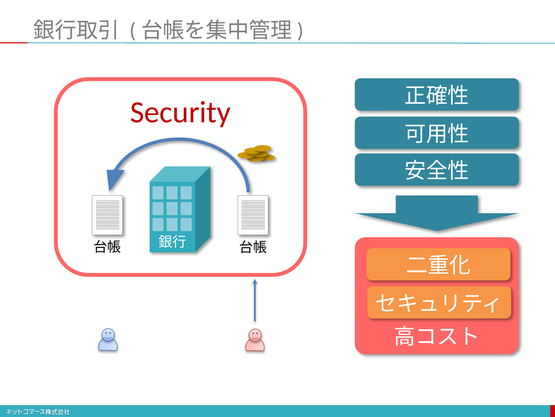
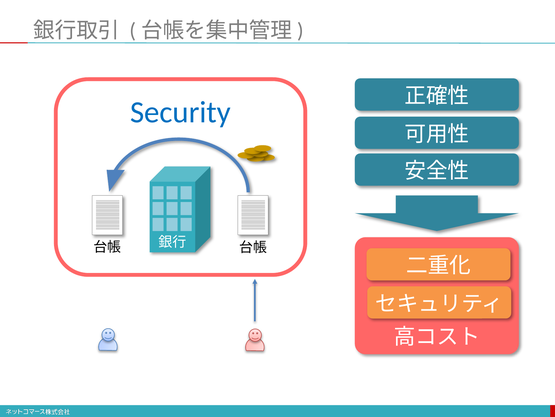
Security colour: red -> blue (180, 112)
